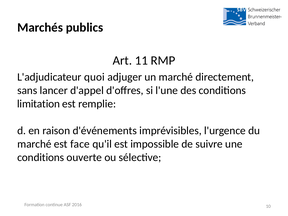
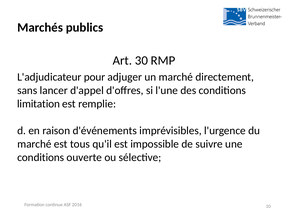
11: 11 -> 30 (141, 60)
quoi: quoi -> pour (95, 77)
face: face -> tous (80, 144)
